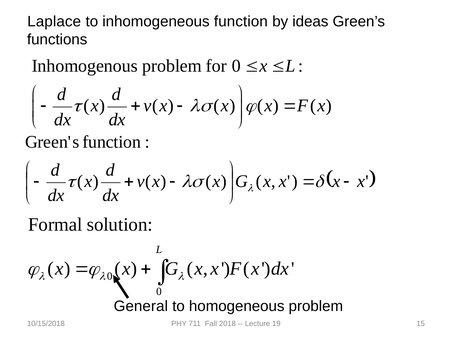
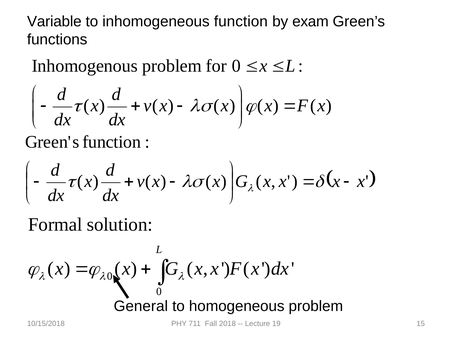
Laplace: Laplace -> Variable (54, 22)
ideas: ideas -> exam (310, 22)
